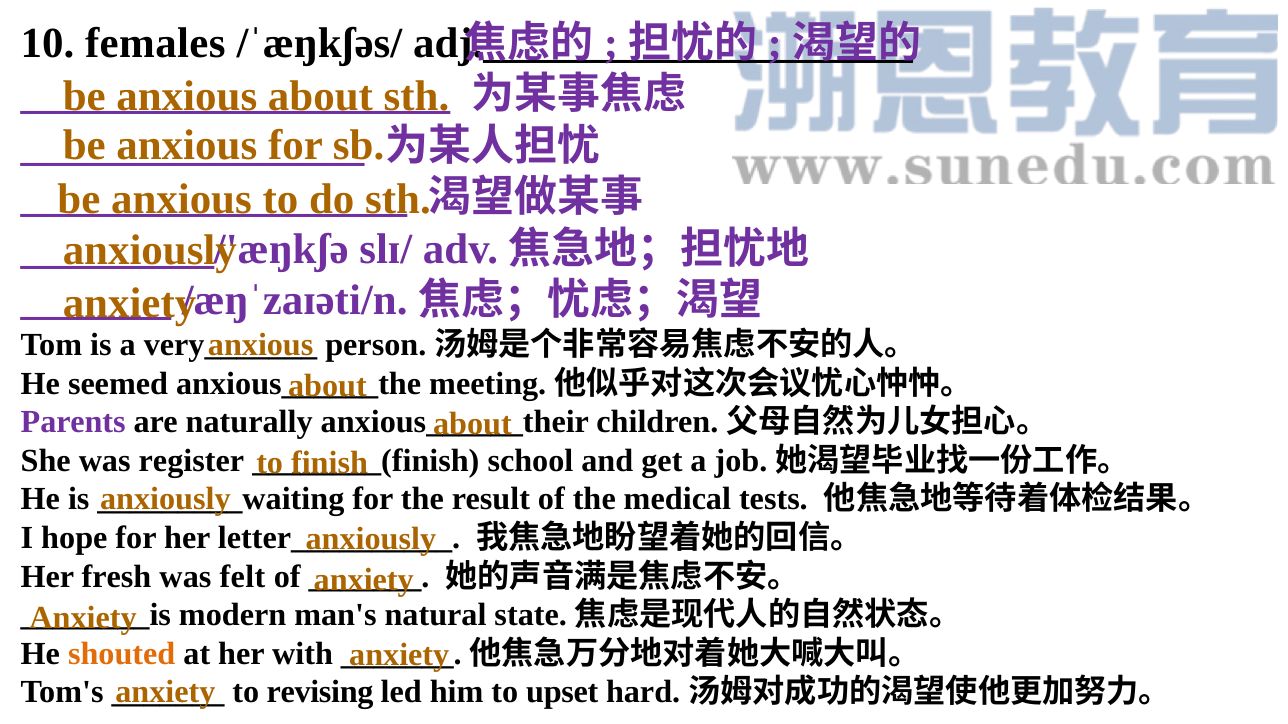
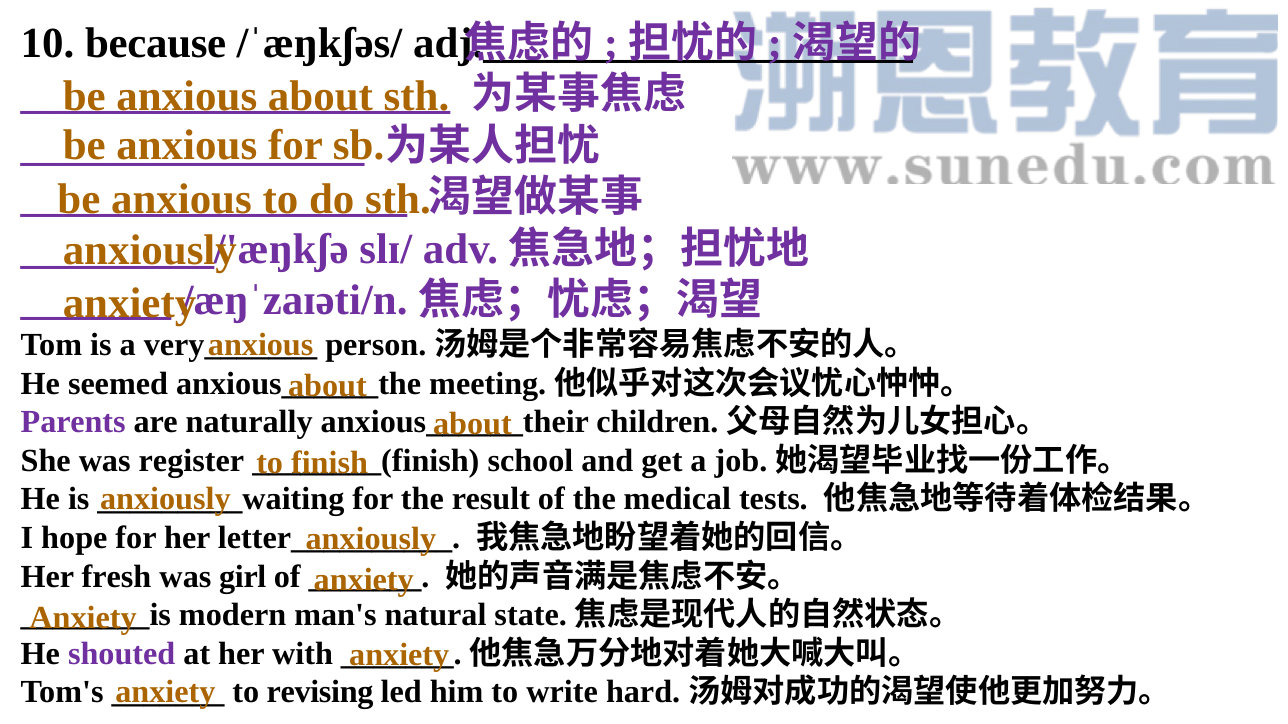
females: females -> because (156, 43)
felt: felt -> girl (243, 577)
shouted colour: orange -> purple (122, 654)
upset: upset -> write (562, 693)
